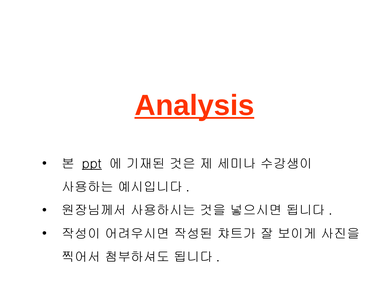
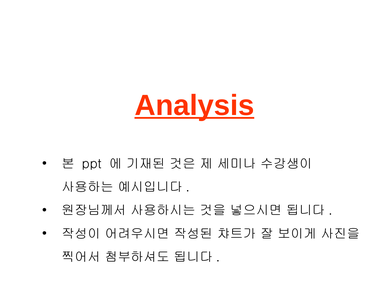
ppt underline: present -> none (92, 164)
